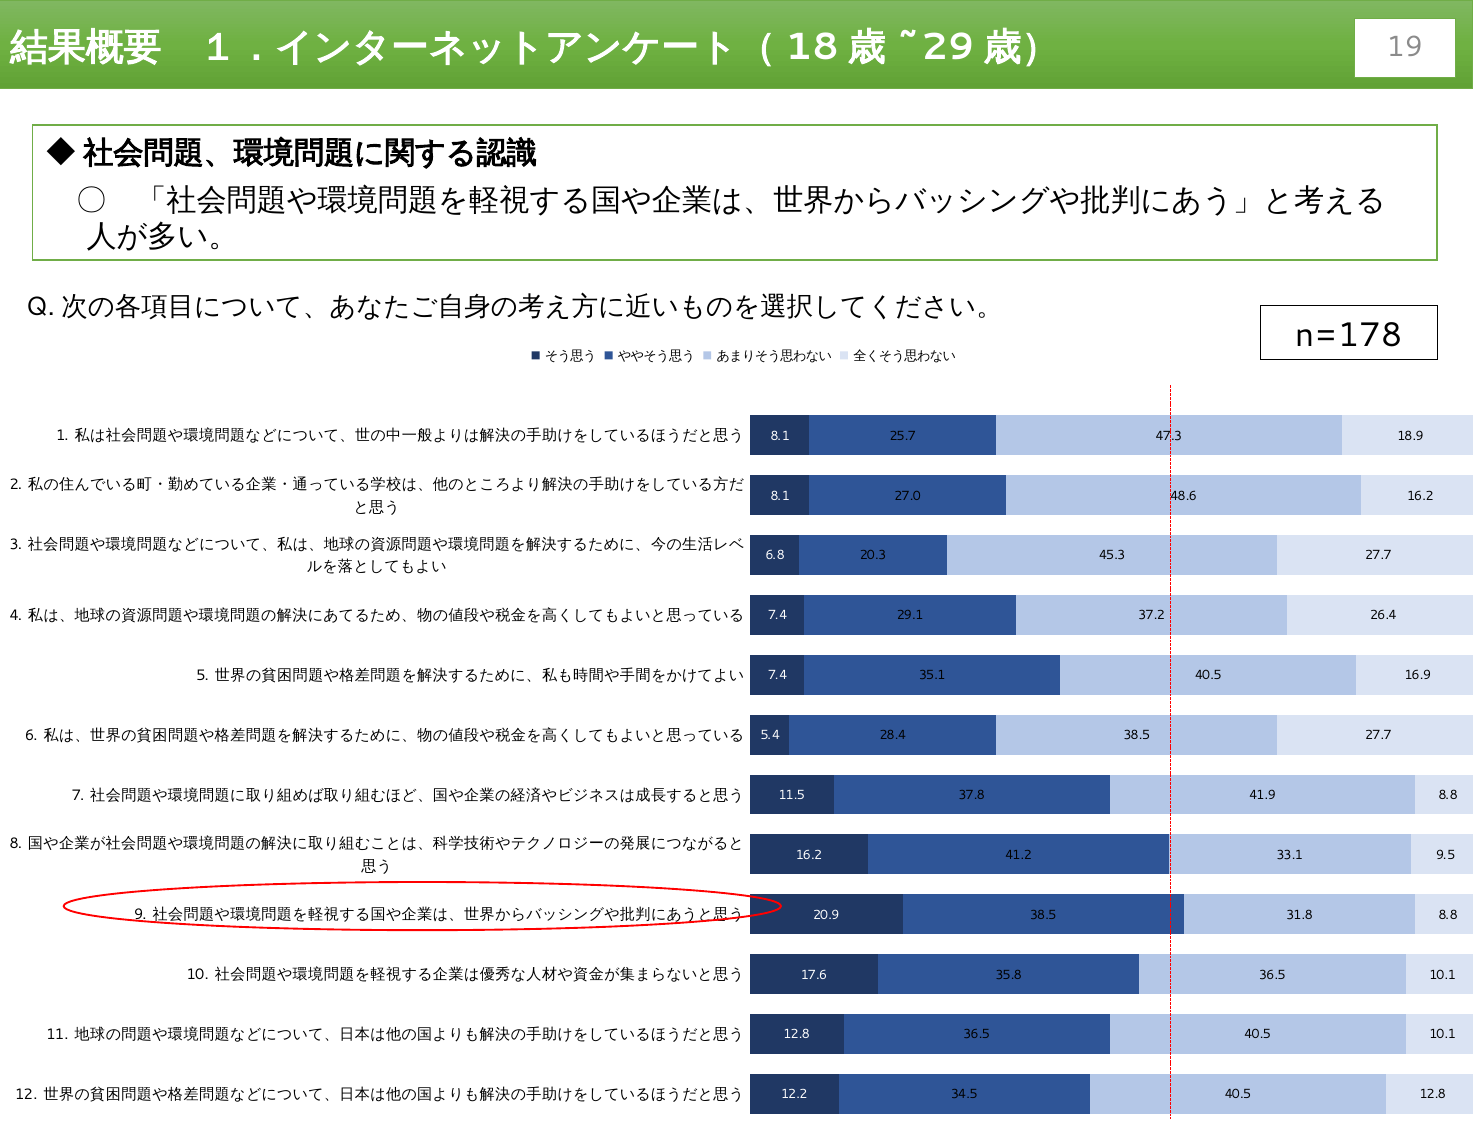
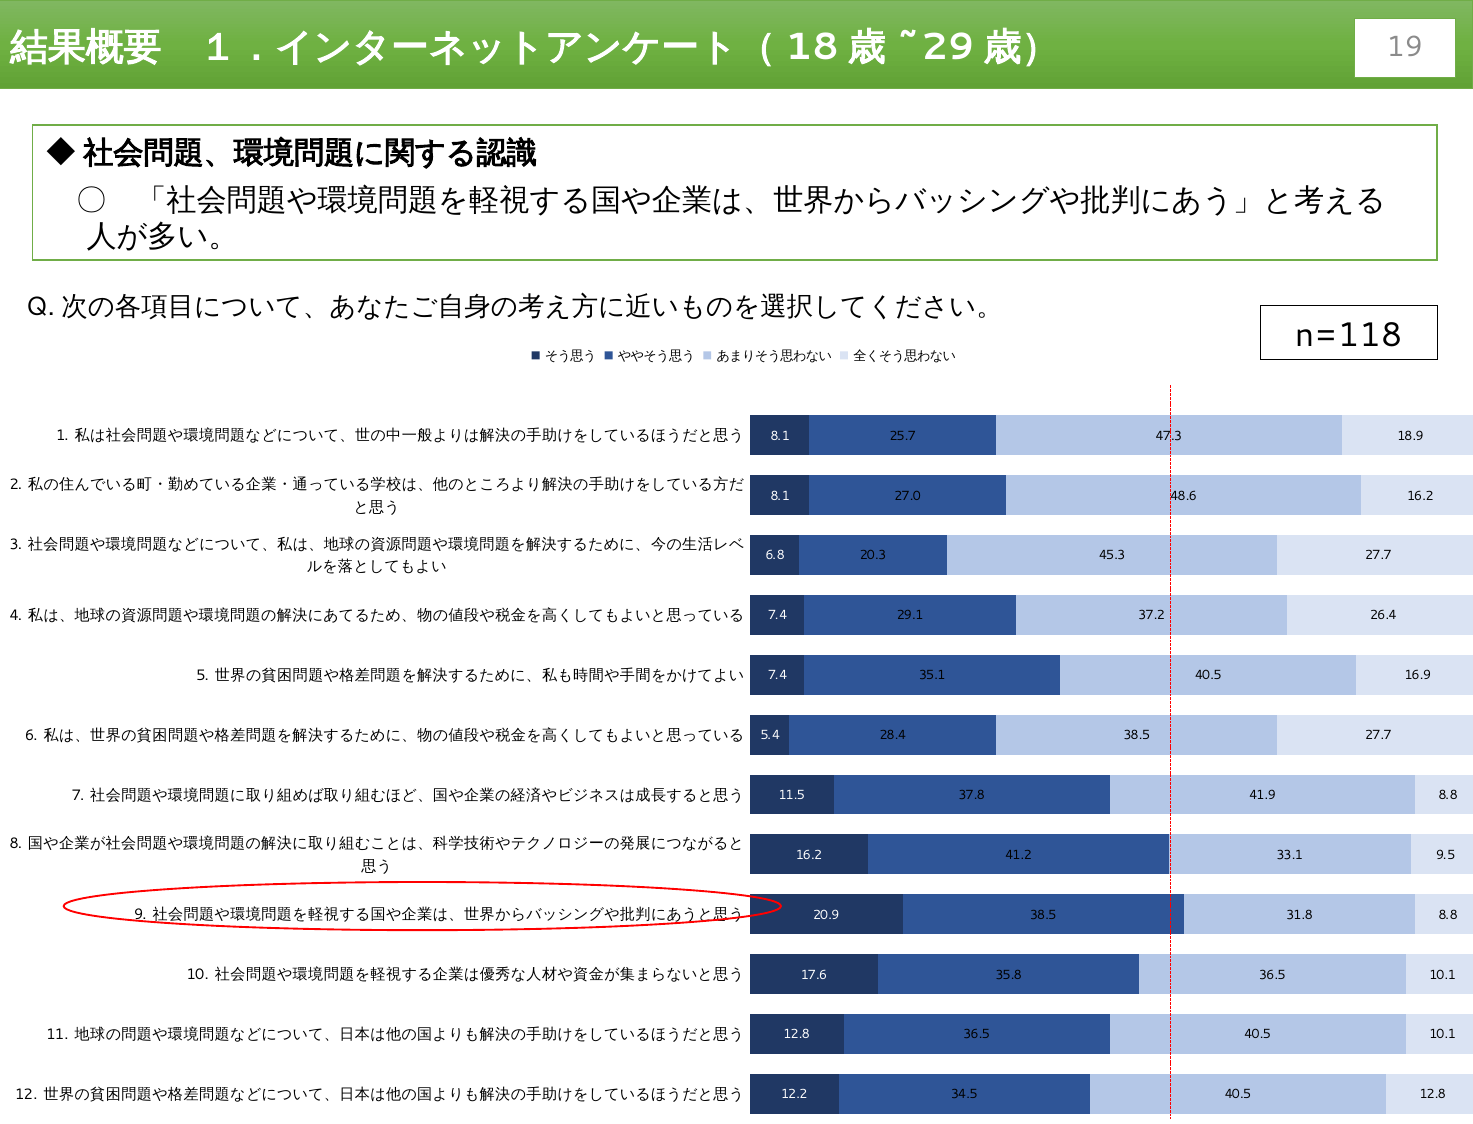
n=178: n=178 -> n=118 (1349, 335)
